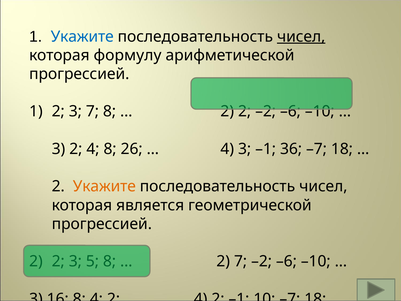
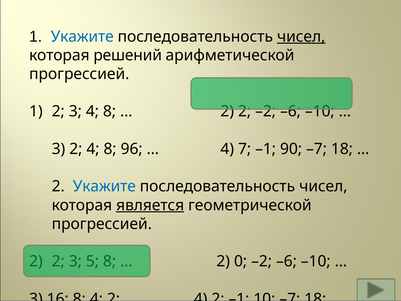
формулу: формулу -> решений (128, 55)
3 7: 7 -> 4 (92, 111)
26: 26 -> 96 (132, 149)
4 3: 3 -> 7 (245, 149)
36: 36 -> 90 (291, 149)
Укажите colour: orange -> blue (104, 186)
является underline: none -> present (150, 205)
2 7: 7 -> 0 (241, 261)
